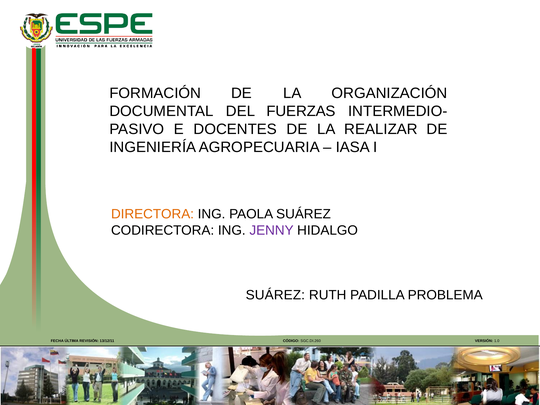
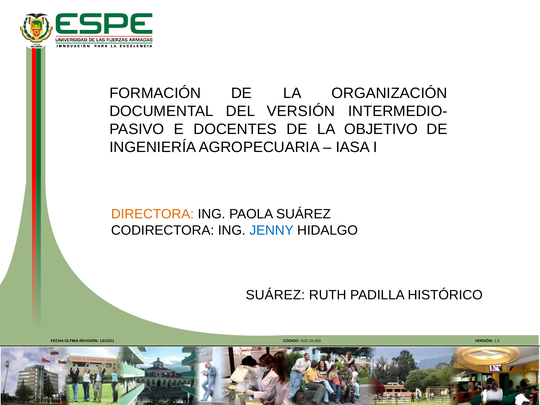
DEL FUERZAS: FUERZAS -> VERSIÓN (301, 111)
REALIZAR: REALIZAR -> OBJETIVO (381, 129)
JENNY colour: purple -> blue (272, 230)
PROBLEMA: PROBLEMA -> HISTÓRICO (445, 295)
